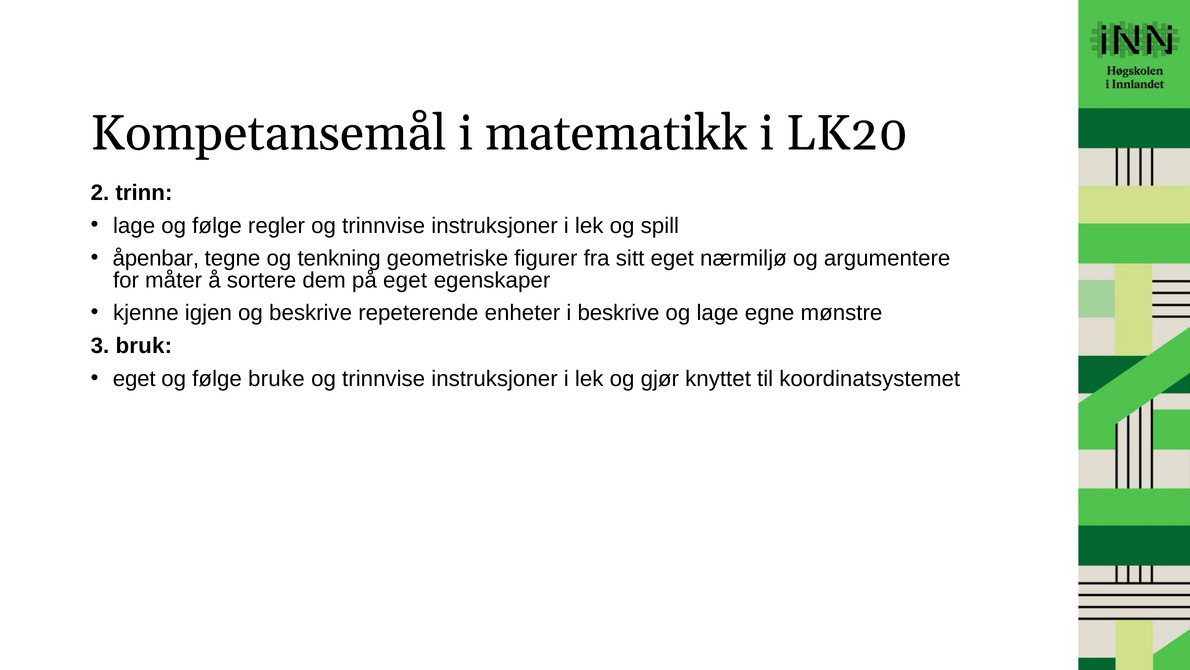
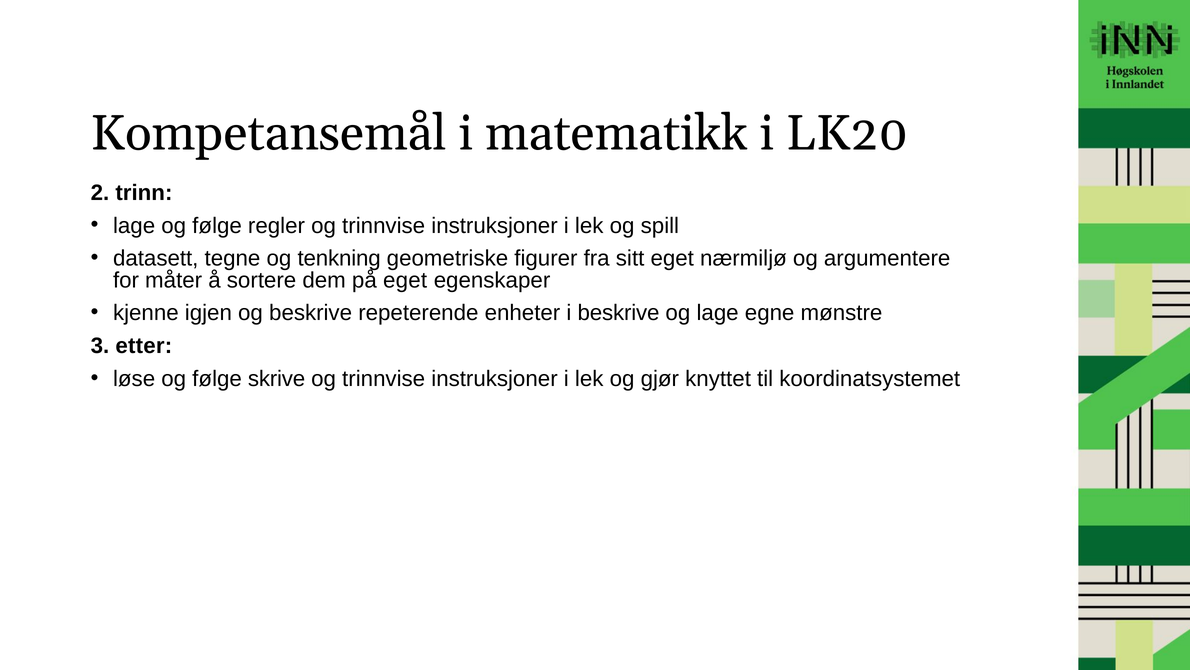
åpenbar: åpenbar -> datasett (156, 258)
bruk: bruk -> etter (144, 346)
eget: eget -> løse (134, 378)
bruke: bruke -> skrive (277, 378)
